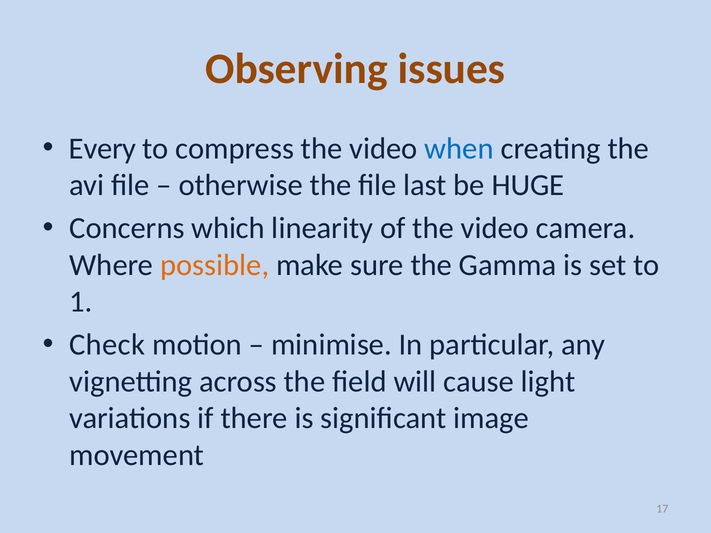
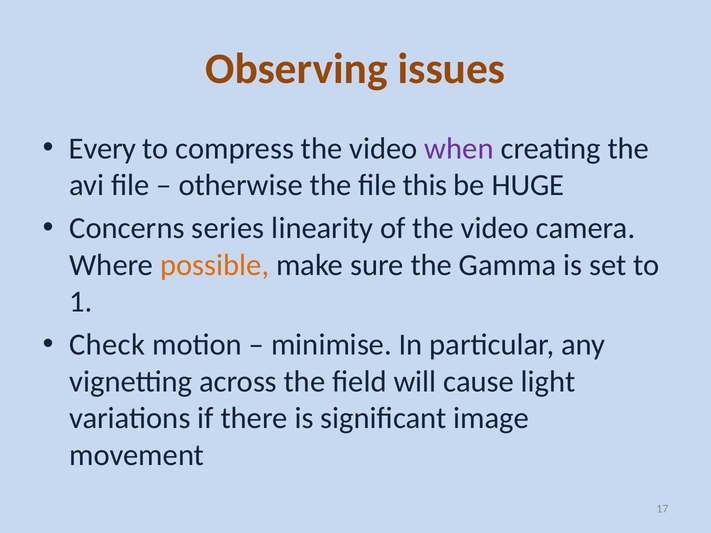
when colour: blue -> purple (459, 148)
last: last -> this (425, 185)
which: which -> series (228, 228)
